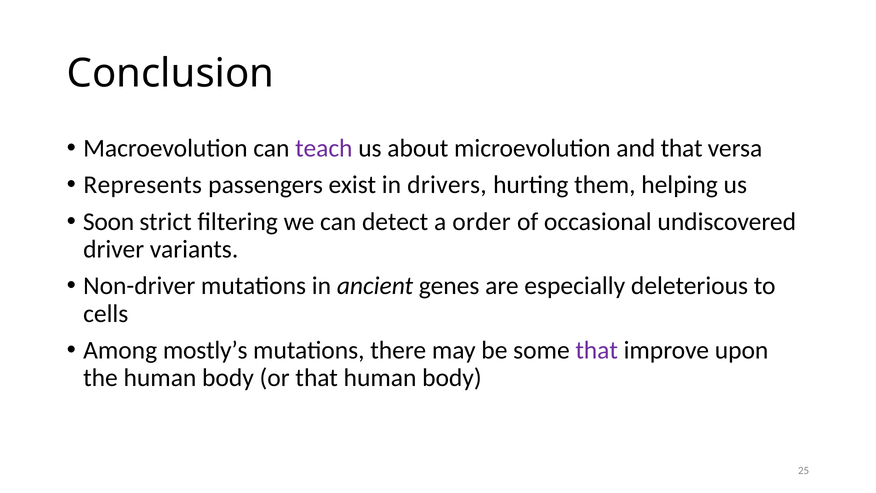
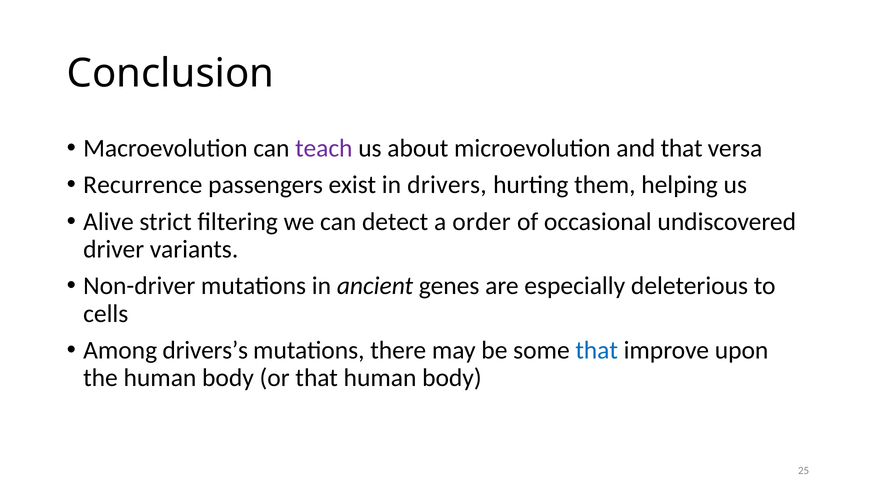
Represents: Represents -> Recurrence (143, 185)
Soon: Soon -> Alive (108, 222)
mostly’s: mostly’s -> drivers’s (205, 350)
that colour: purple -> blue (597, 350)
